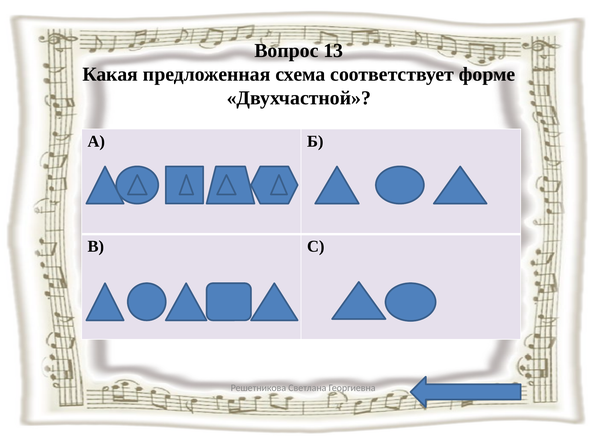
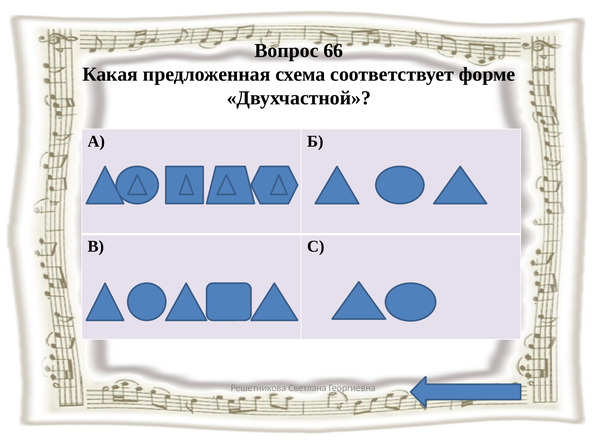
13: 13 -> 66 (333, 51)
